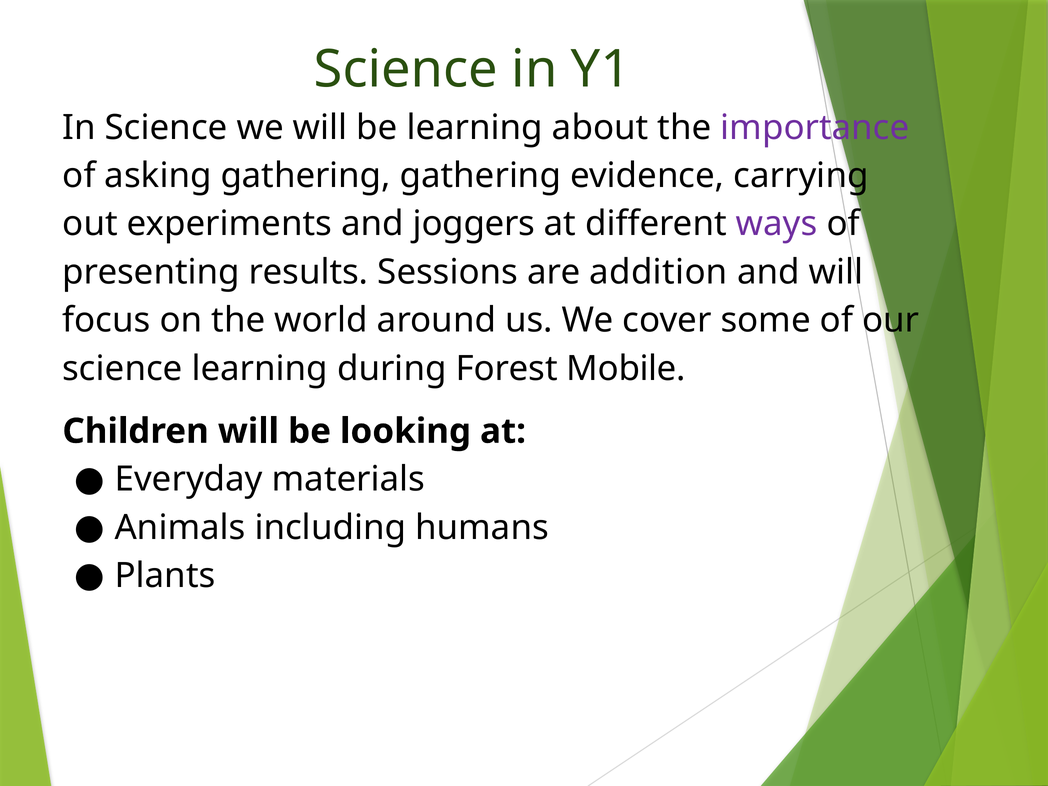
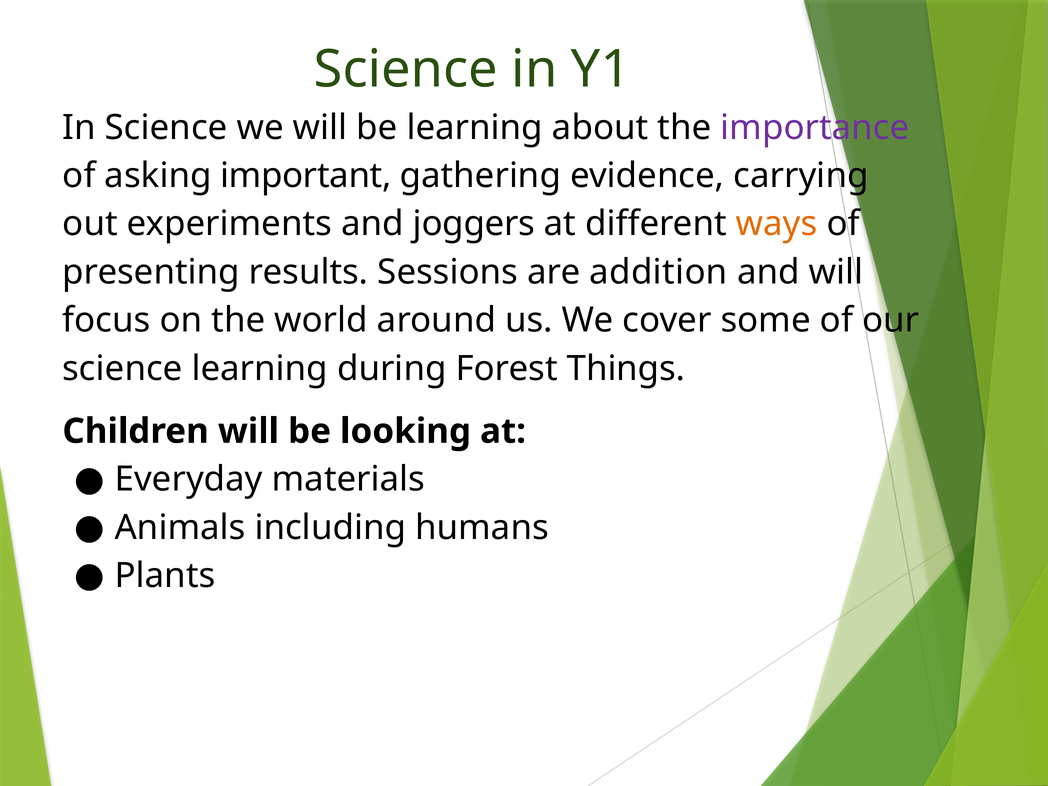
asking gathering: gathering -> important (306, 176)
ways colour: purple -> orange (777, 224)
Mobile: Mobile -> Things (626, 369)
